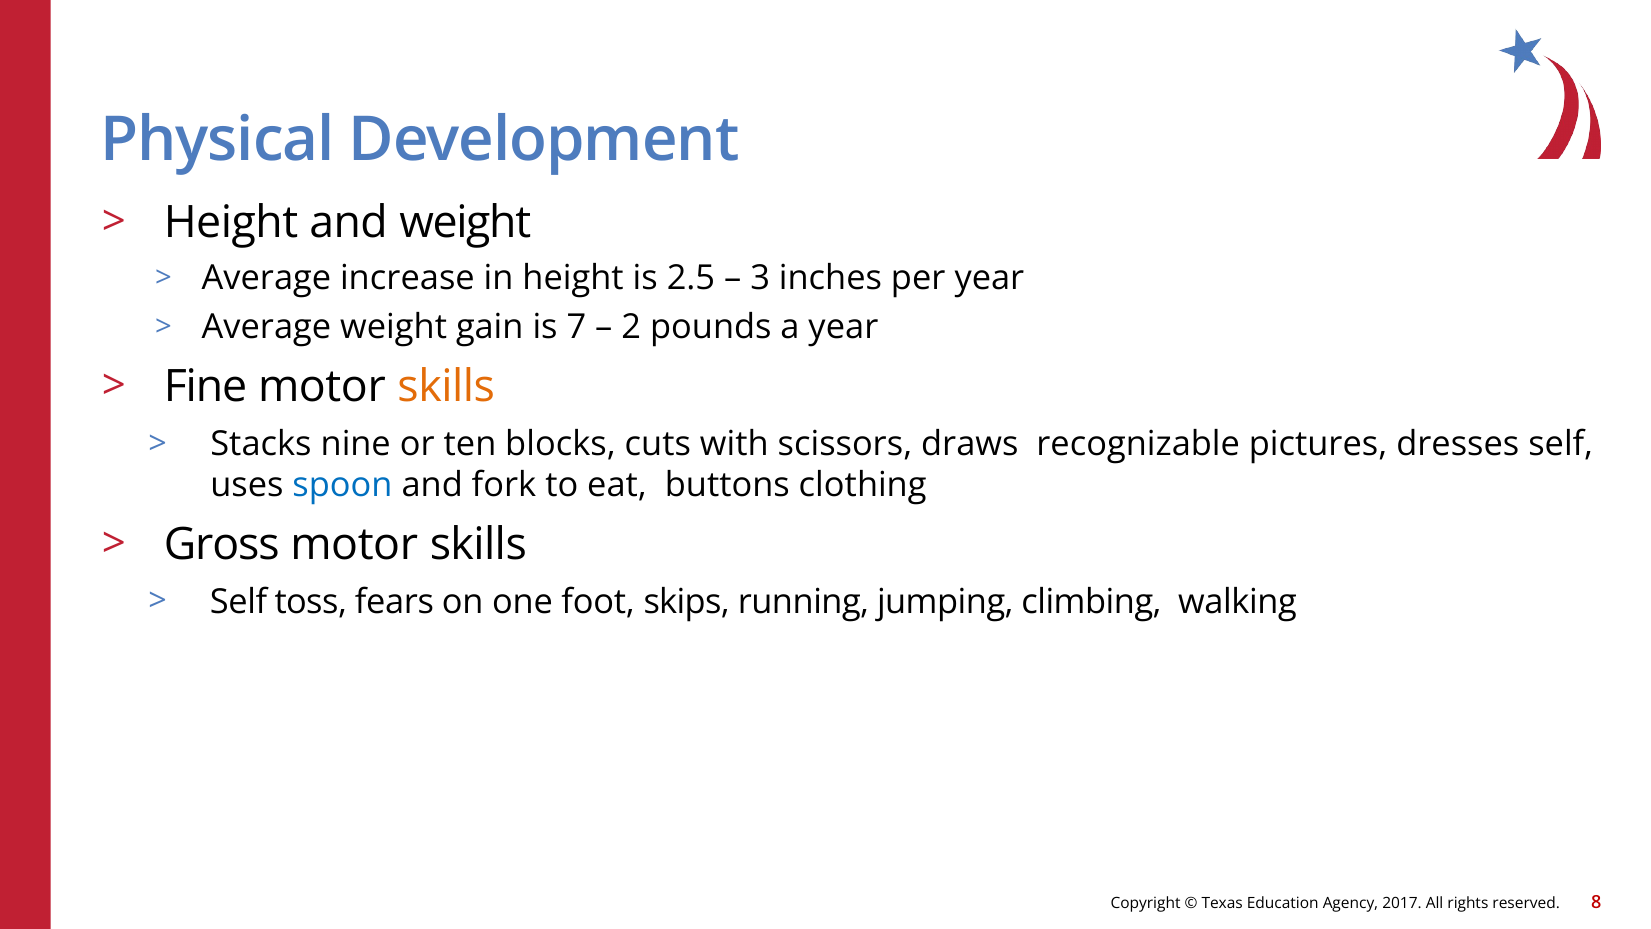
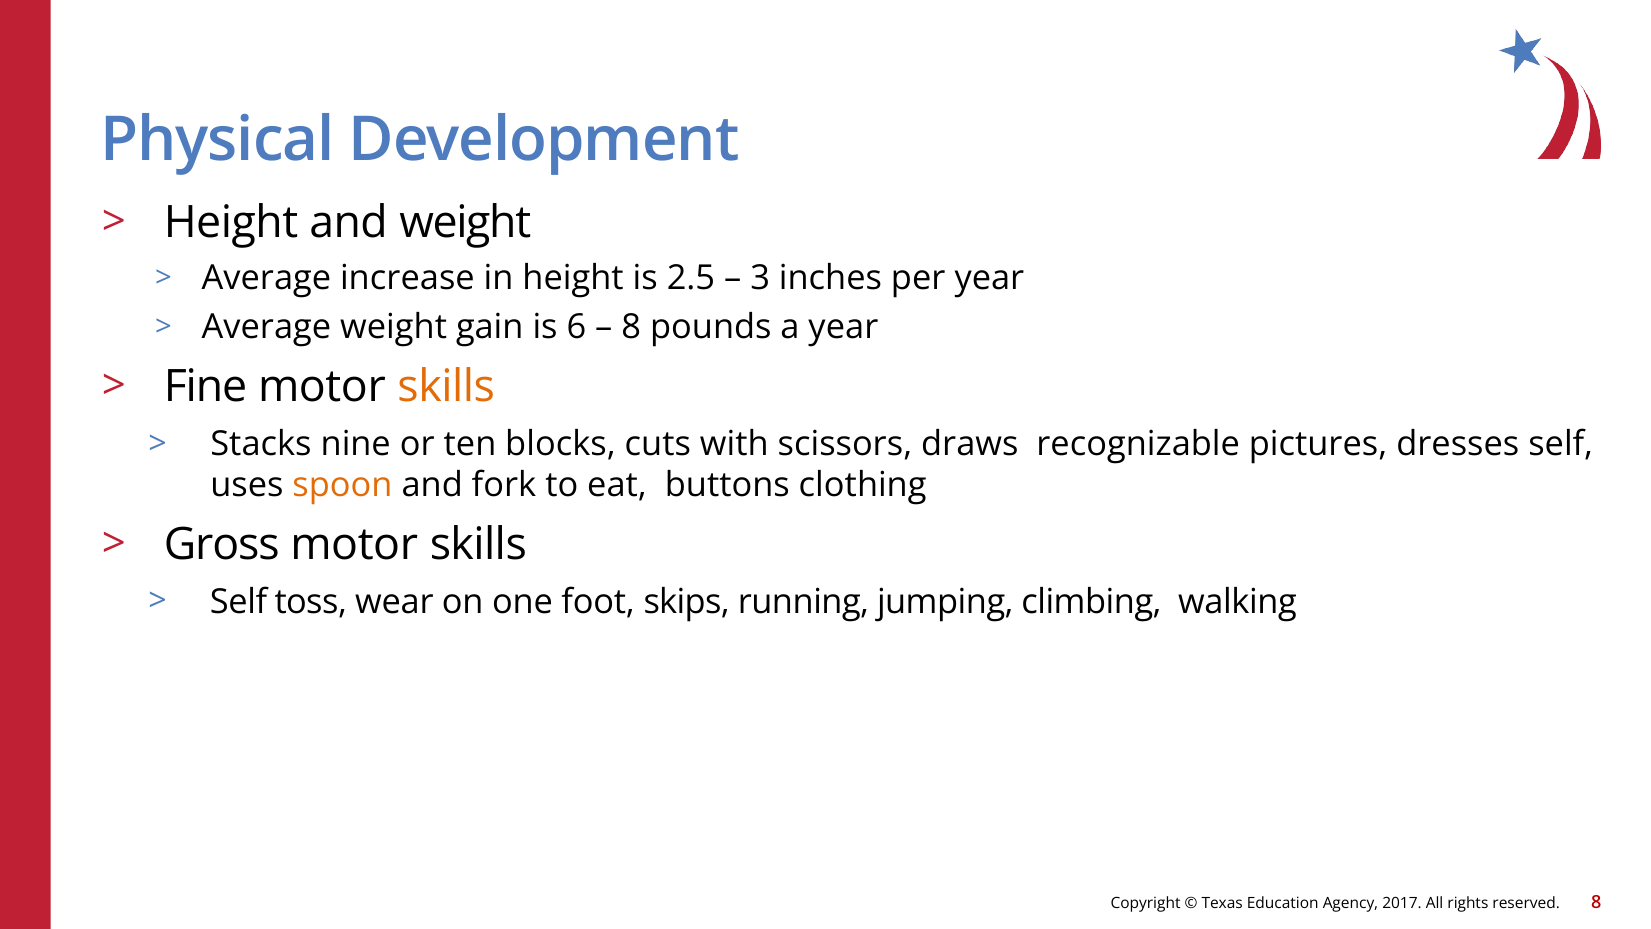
7: 7 -> 6 (576, 327)
2: 2 -> 8 (631, 327)
spoon colour: blue -> orange (342, 485)
fears: fears -> wear (394, 602)
